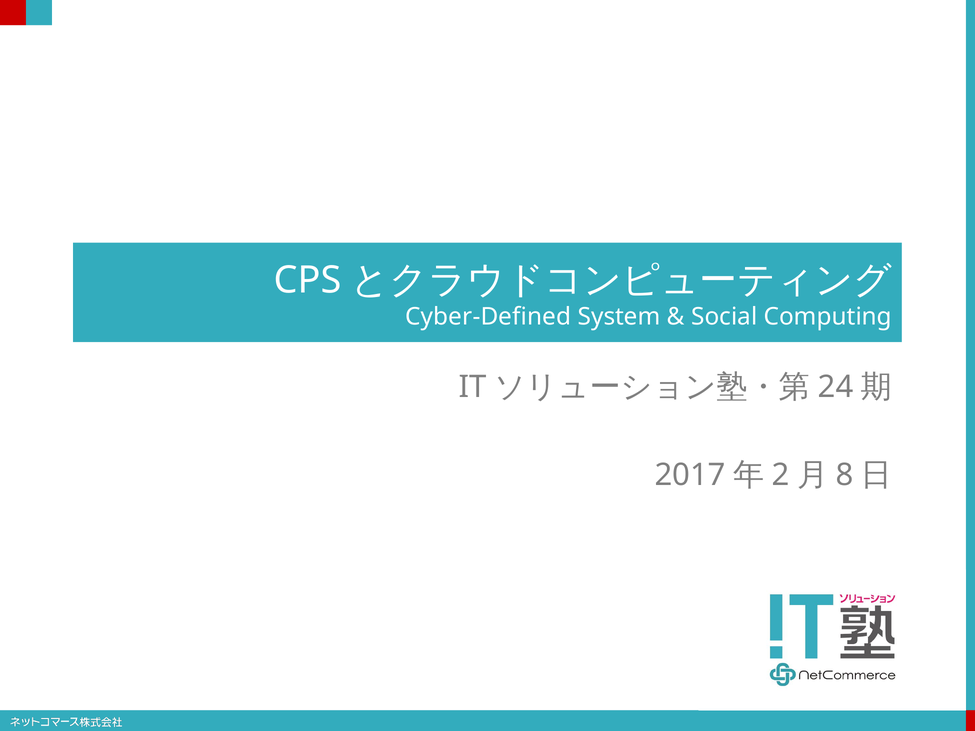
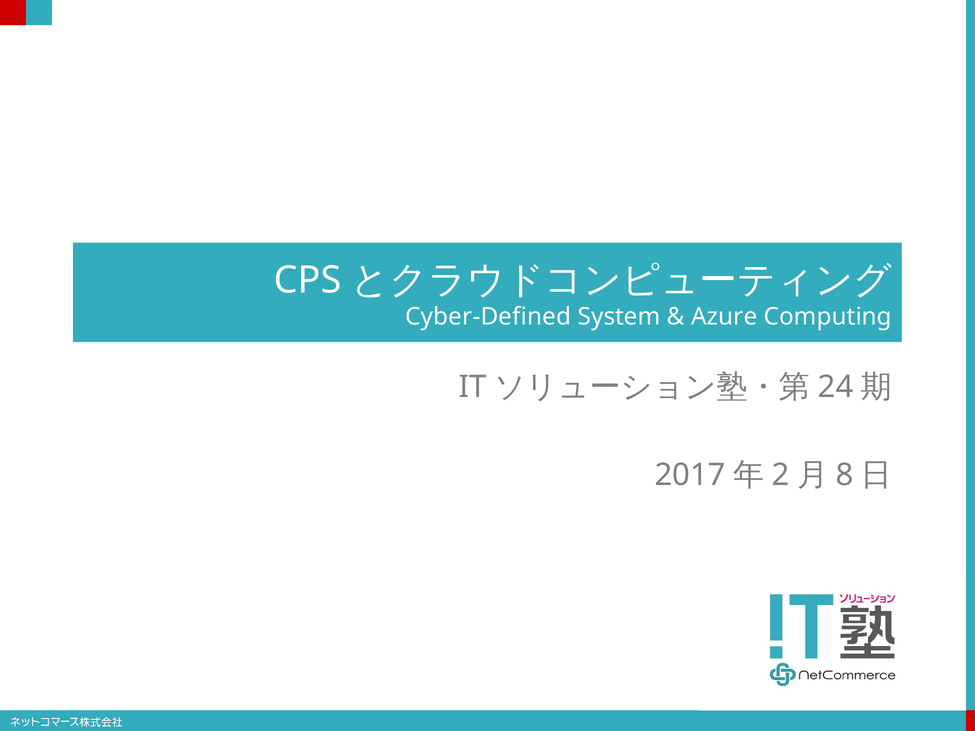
Social: Social -> Azure (724, 317)
